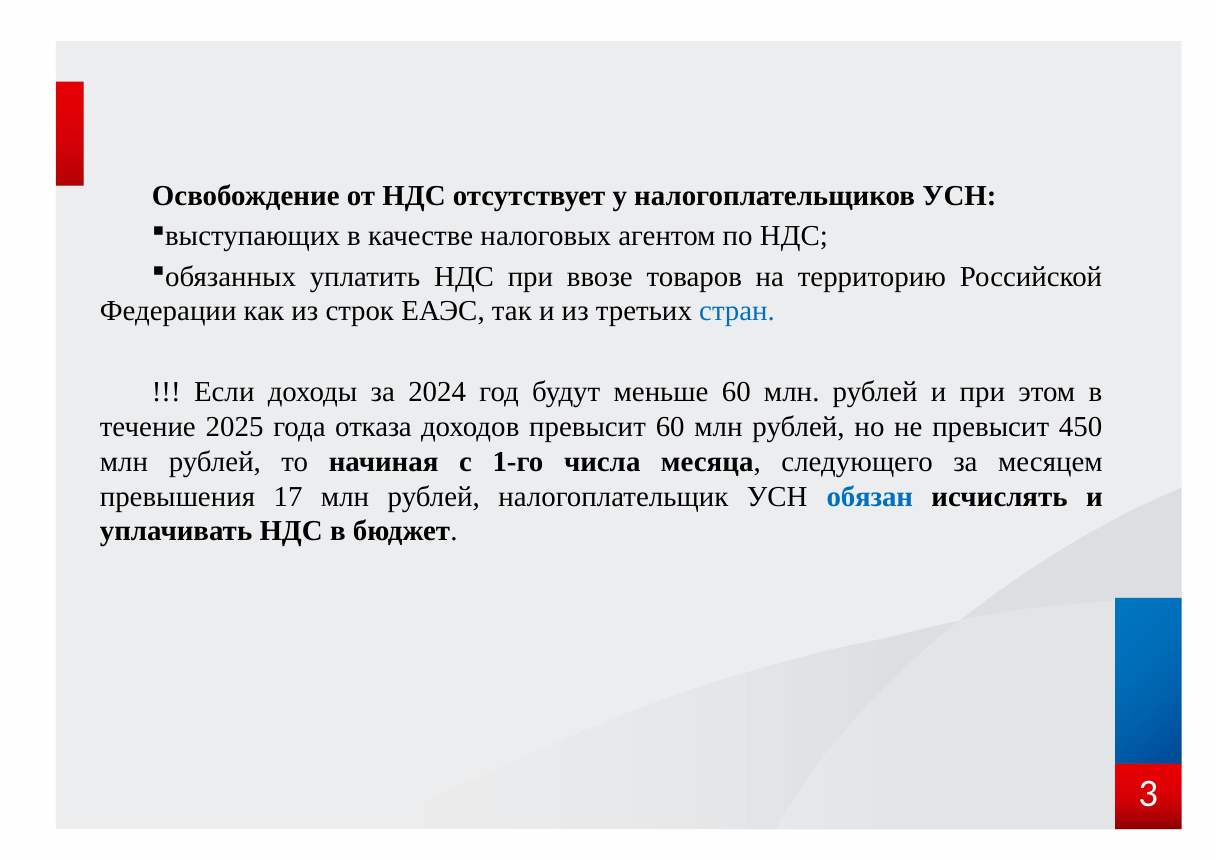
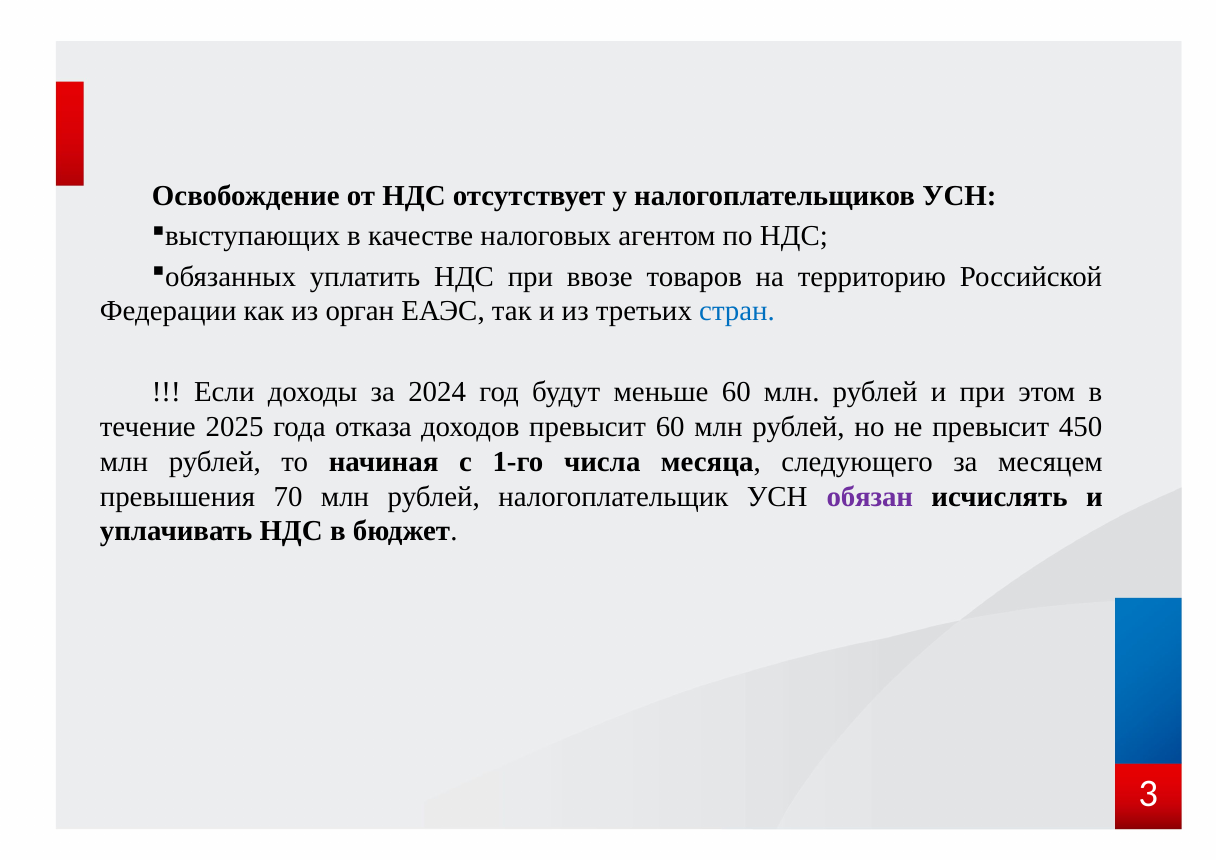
строк: строк -> орган (360, 311)
17: 17 -> 70 (288, 496)
обязан colour: blue -> purple (870, 496)
